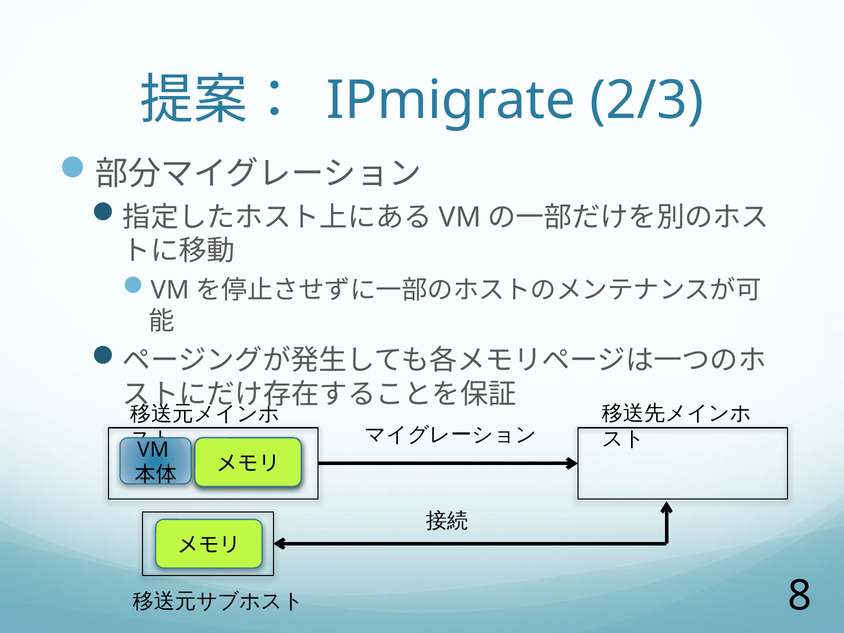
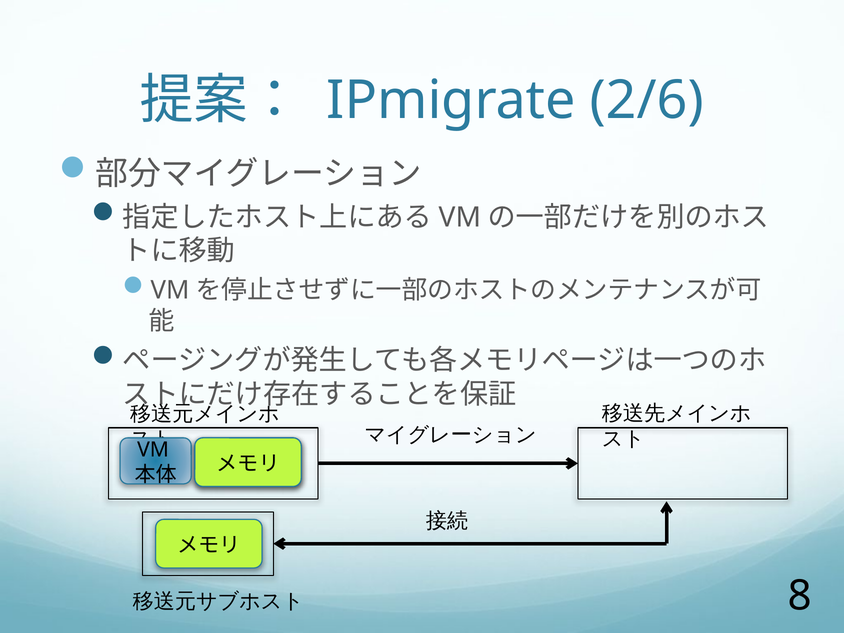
2/3: 2/3 -> 2/6 (647, 100)
